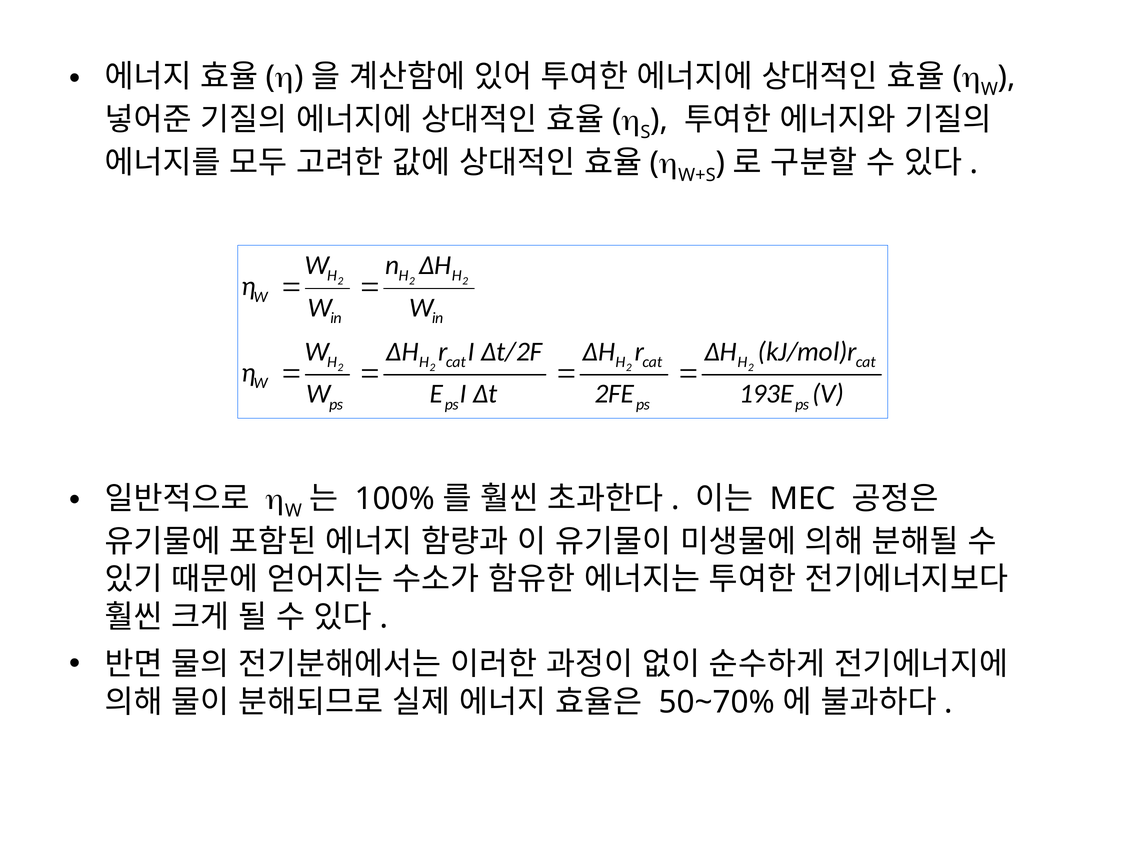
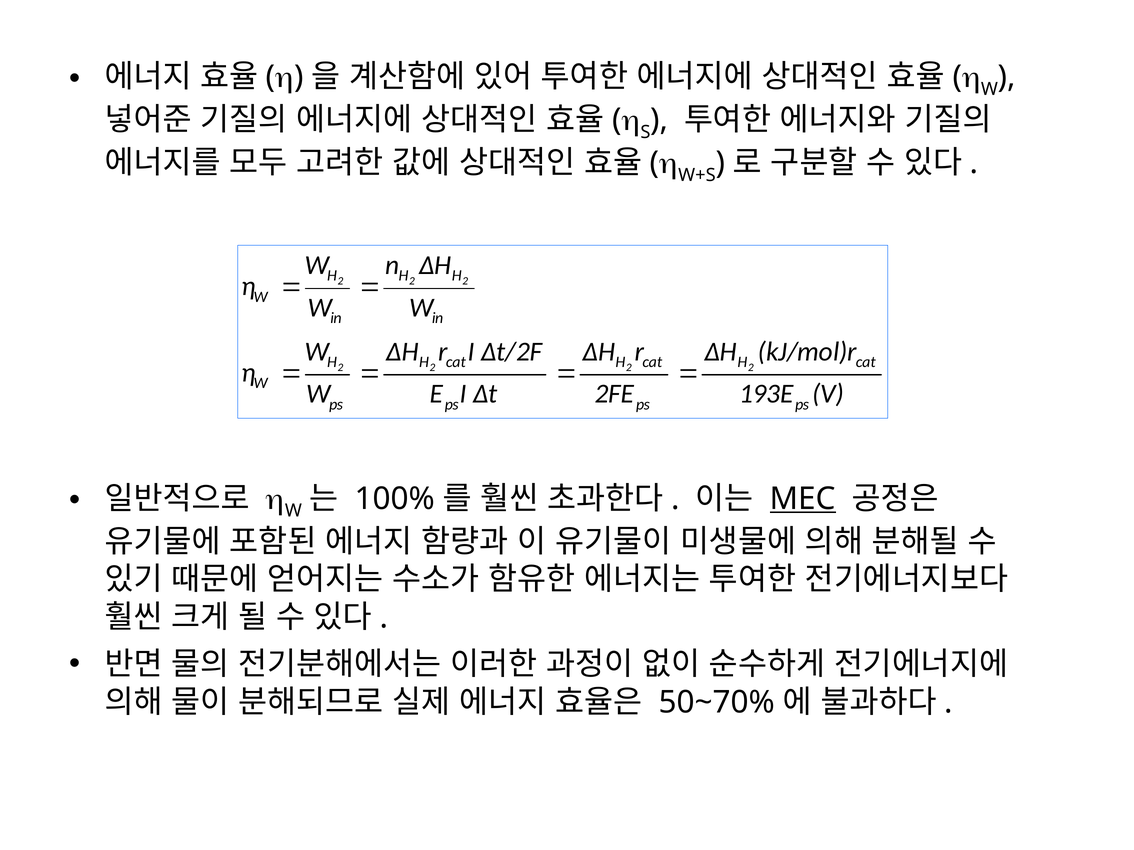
MEC underline: none -> present (803, 499)
